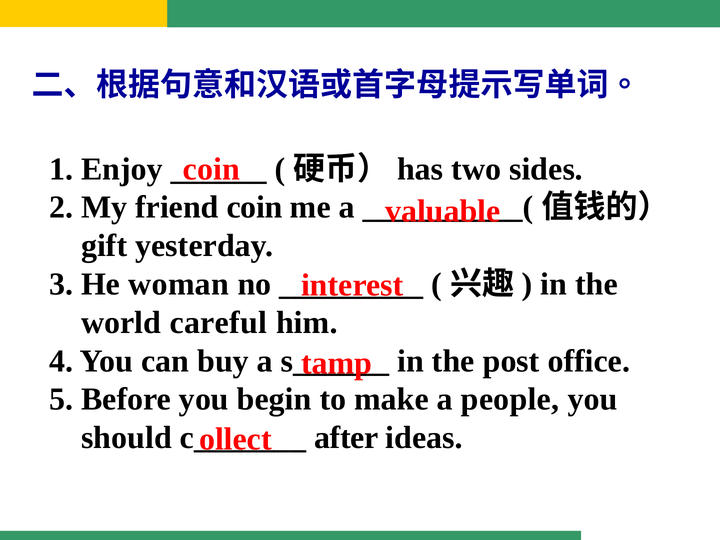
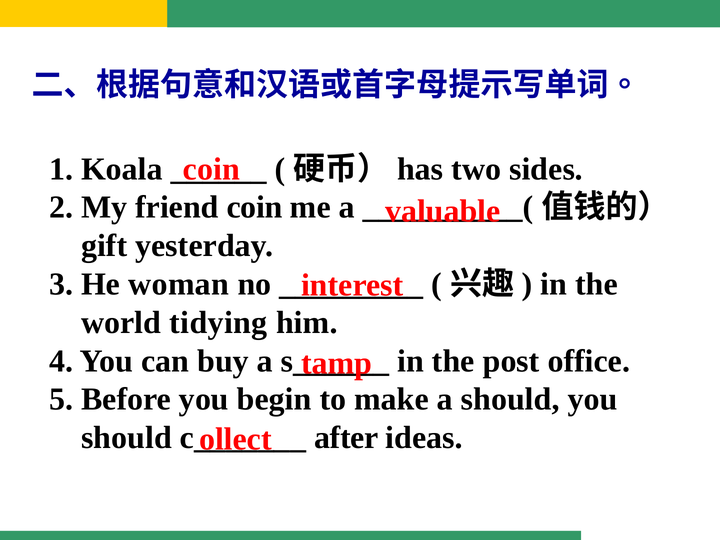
Enjoy: Enjoy -> Koala (122, 169)
careful: careful -> tidying (218, 323)
a people: people -> should (510, 399)
